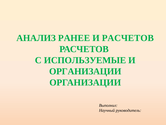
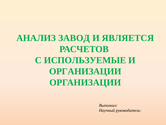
РАНЕЕ: РАНЕЕ -> ЗАВОД (74, 38)
И РАСЧЕТОВ: РАСЧЕТОВ -> ЯВЛЯЕТСЯ (128, 38)
